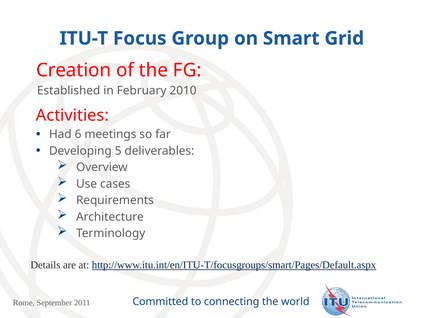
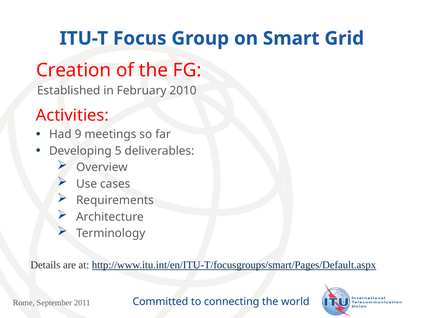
6: 6 -> 9 (78, 134)
